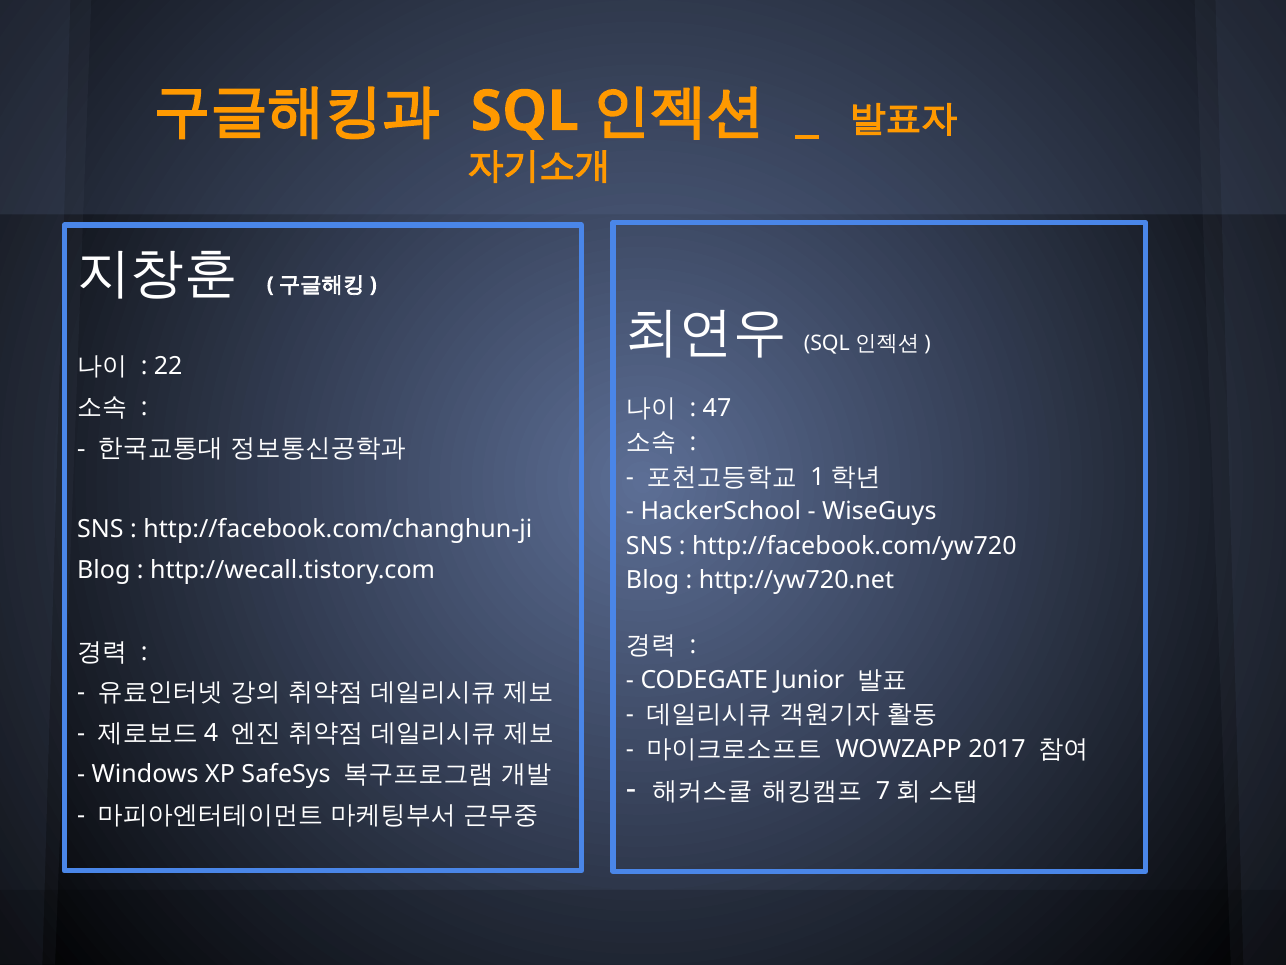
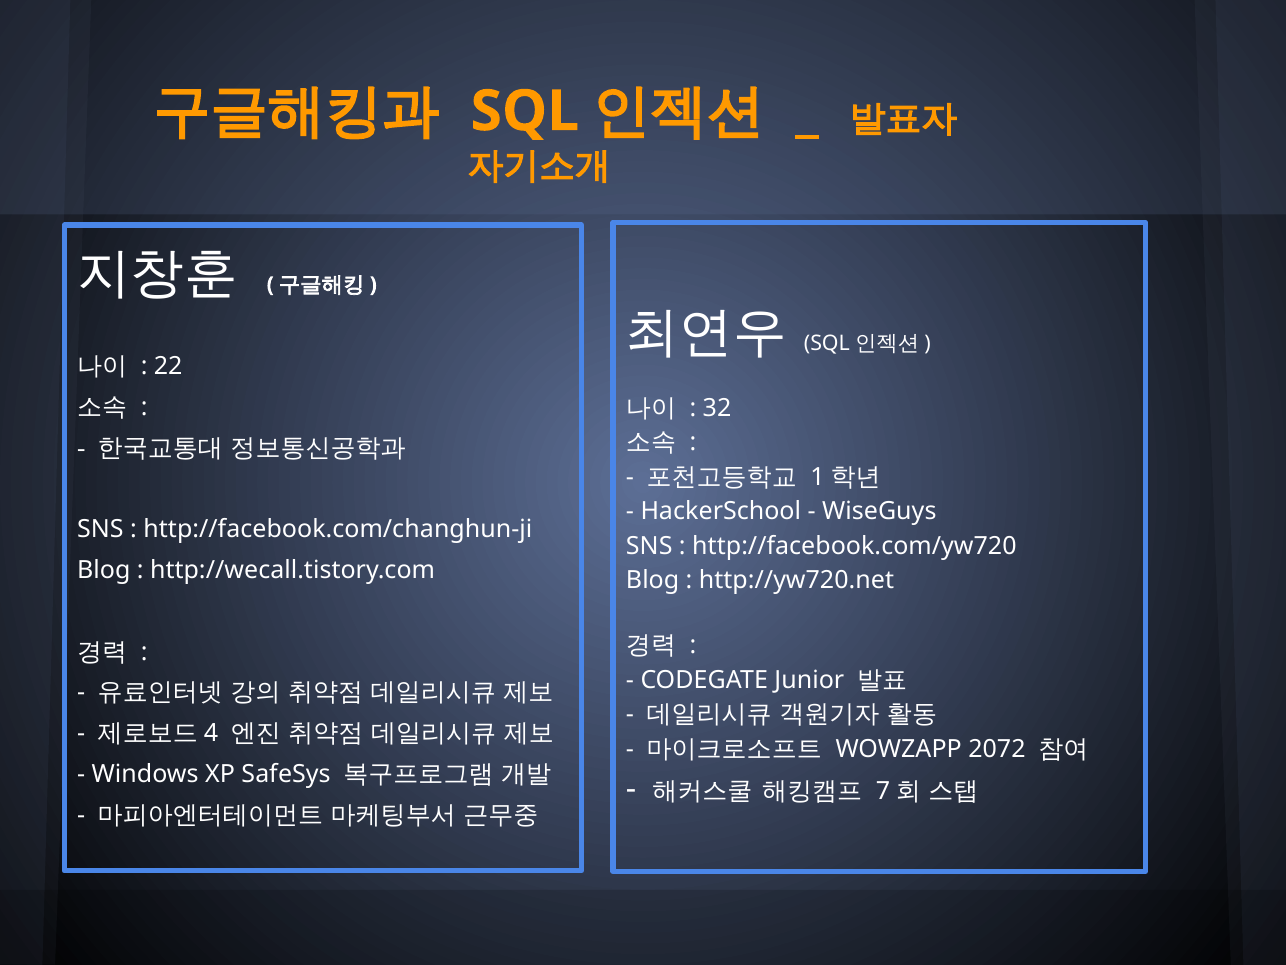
47: 47 -> 32 (717, 408)
2017: 2017 -> 2072 (997, 748)
